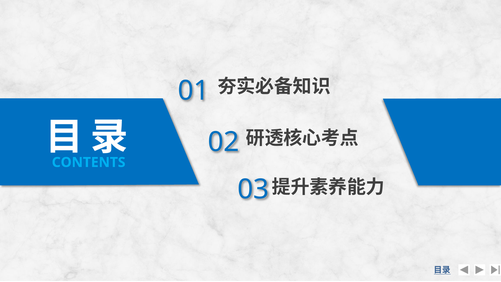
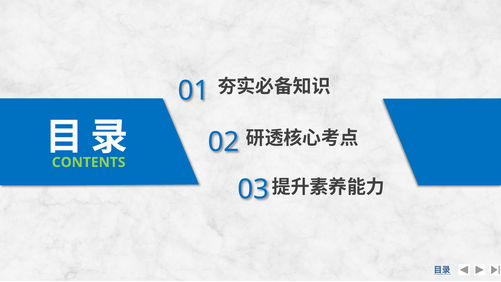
CONTENTS colour: light blue -> light green (89, 162)
